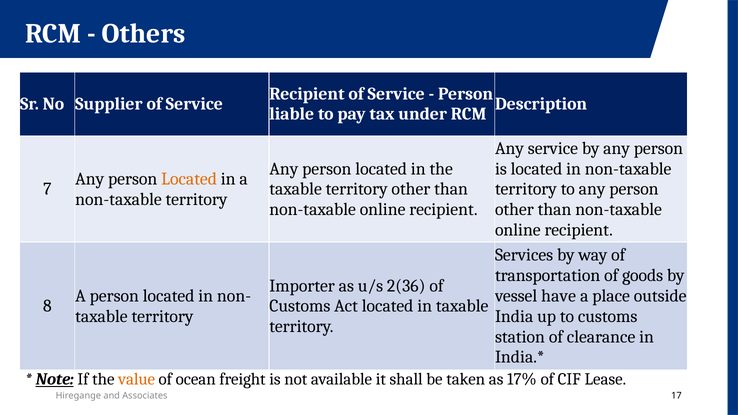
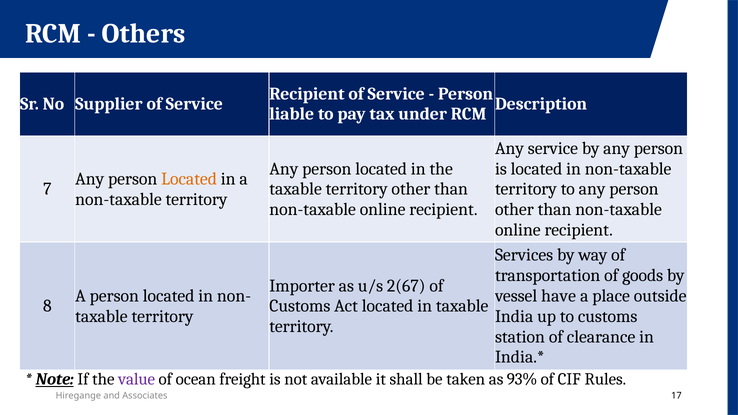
2(36: 2(36 -> 2(67 (406, 286)
value colour: orange -> purple (137, 379)
17%: 17% -> 93% (522, 379)
Lease: Lease -> Rules (605, 379)
